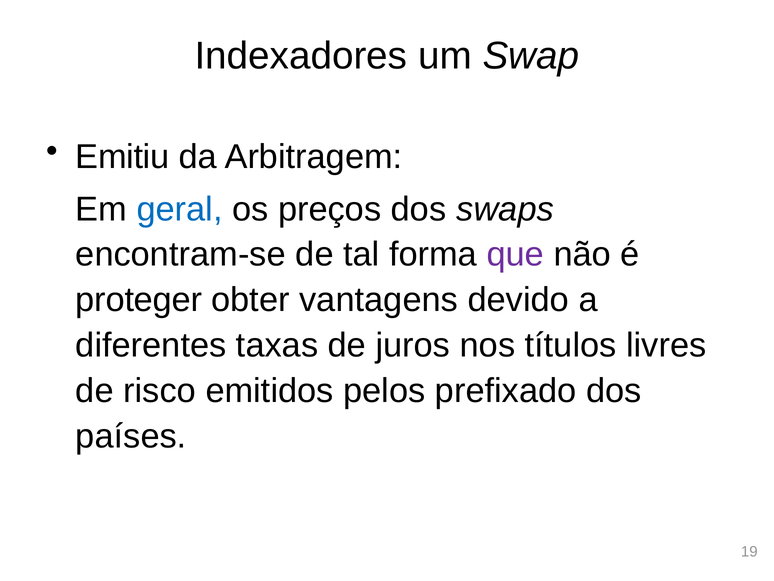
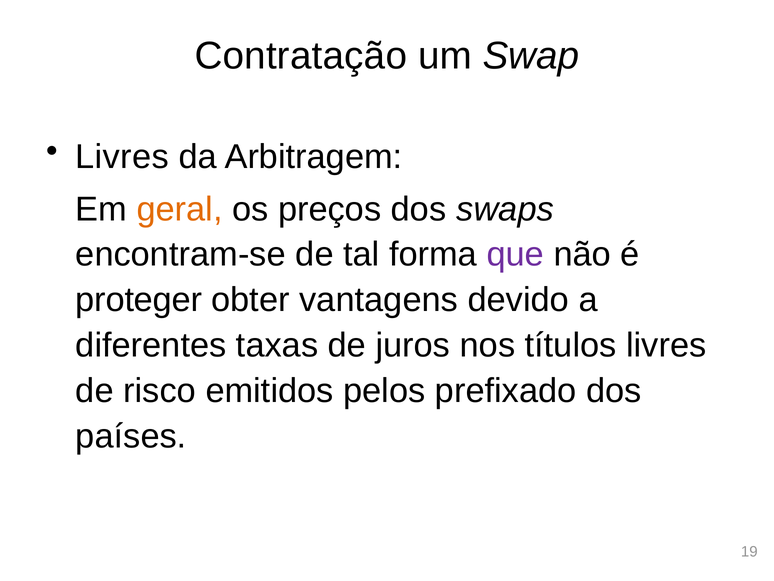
Indexadores: Indexadores -> Contratação (301, 56)
Emitiu: Emitiu -> Livres (122, 157)
geral colour: blue -> orange (180, 209)
